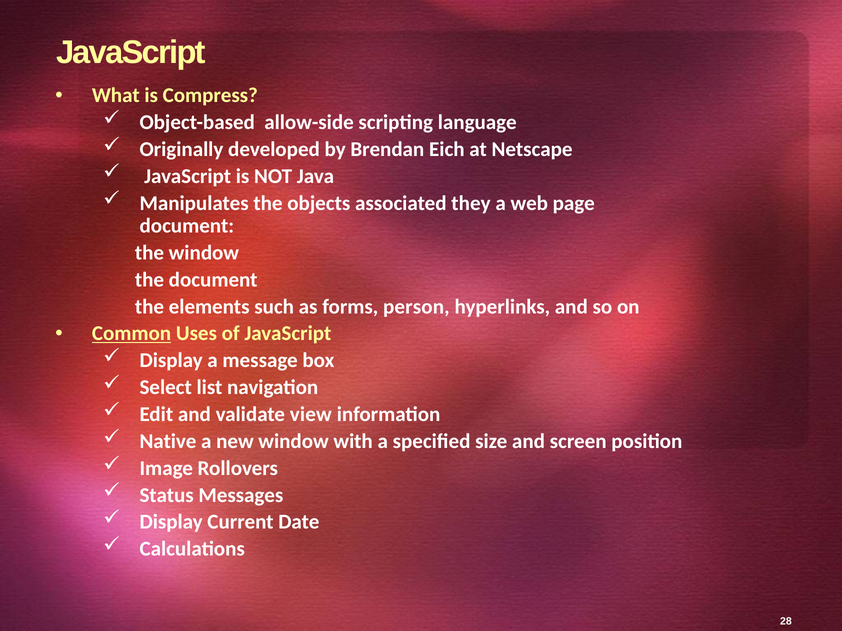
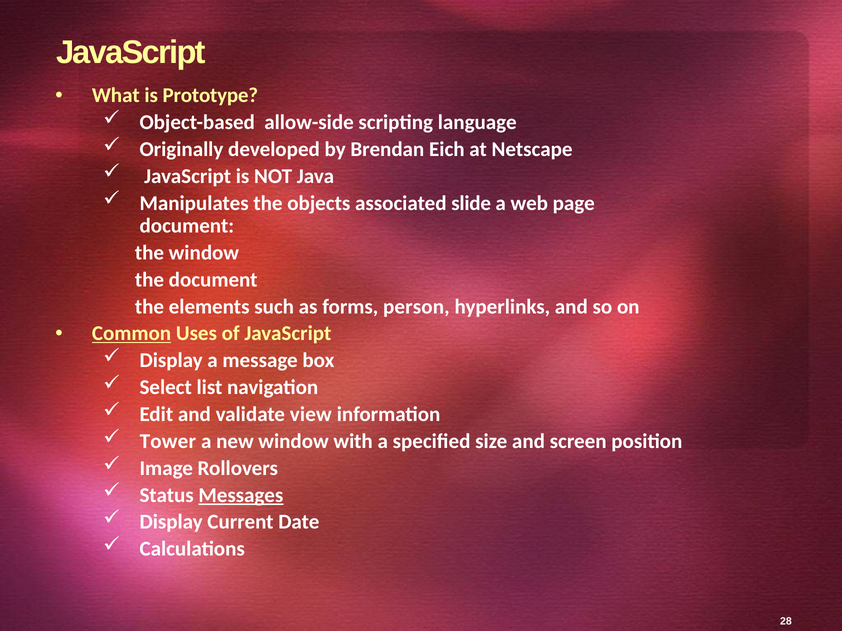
Compress: Compress -> Prototype (210, 95)
they: they -> slide (471, 203)
Native: Native -> Tower (168, 442)
Messages underline: none -> present (241, 496)
